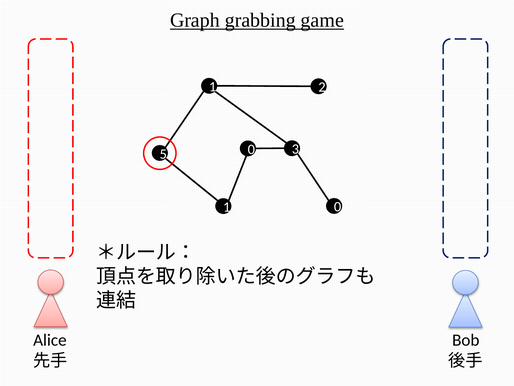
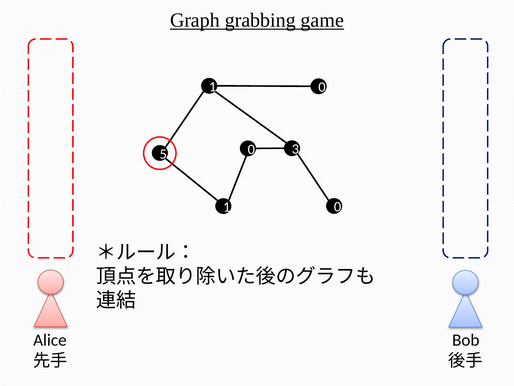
1 2: 2 -> 0 (322, 87)
